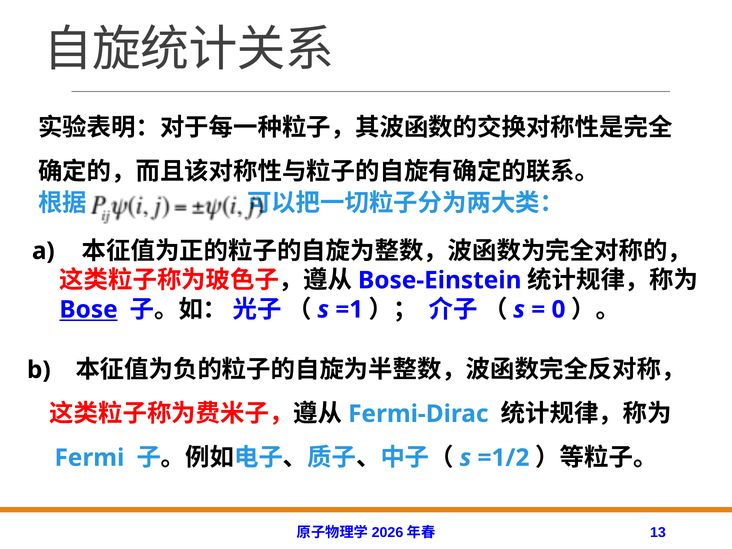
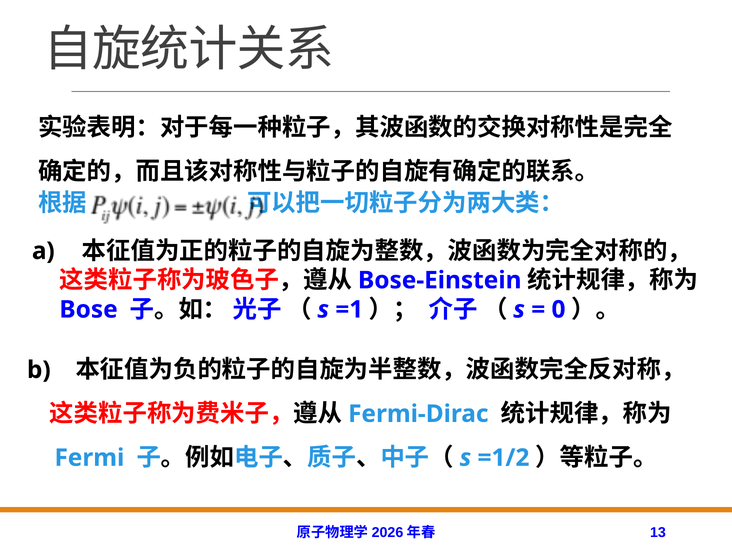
Bose underline: present -> none (89, 310)
